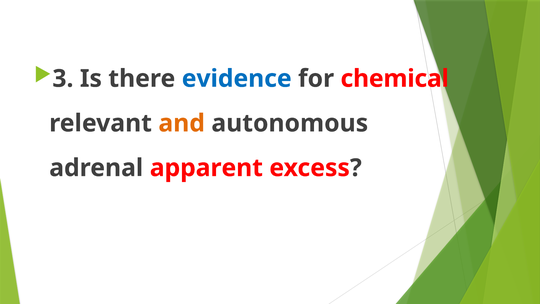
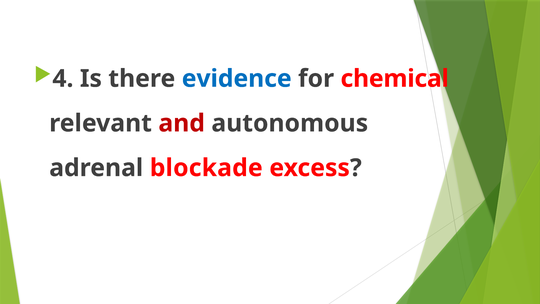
3: 3 -> 4 (63, 79)
and colour: orange -> red (182, 123)
apparent: apparent -> blockade (206, 168)
